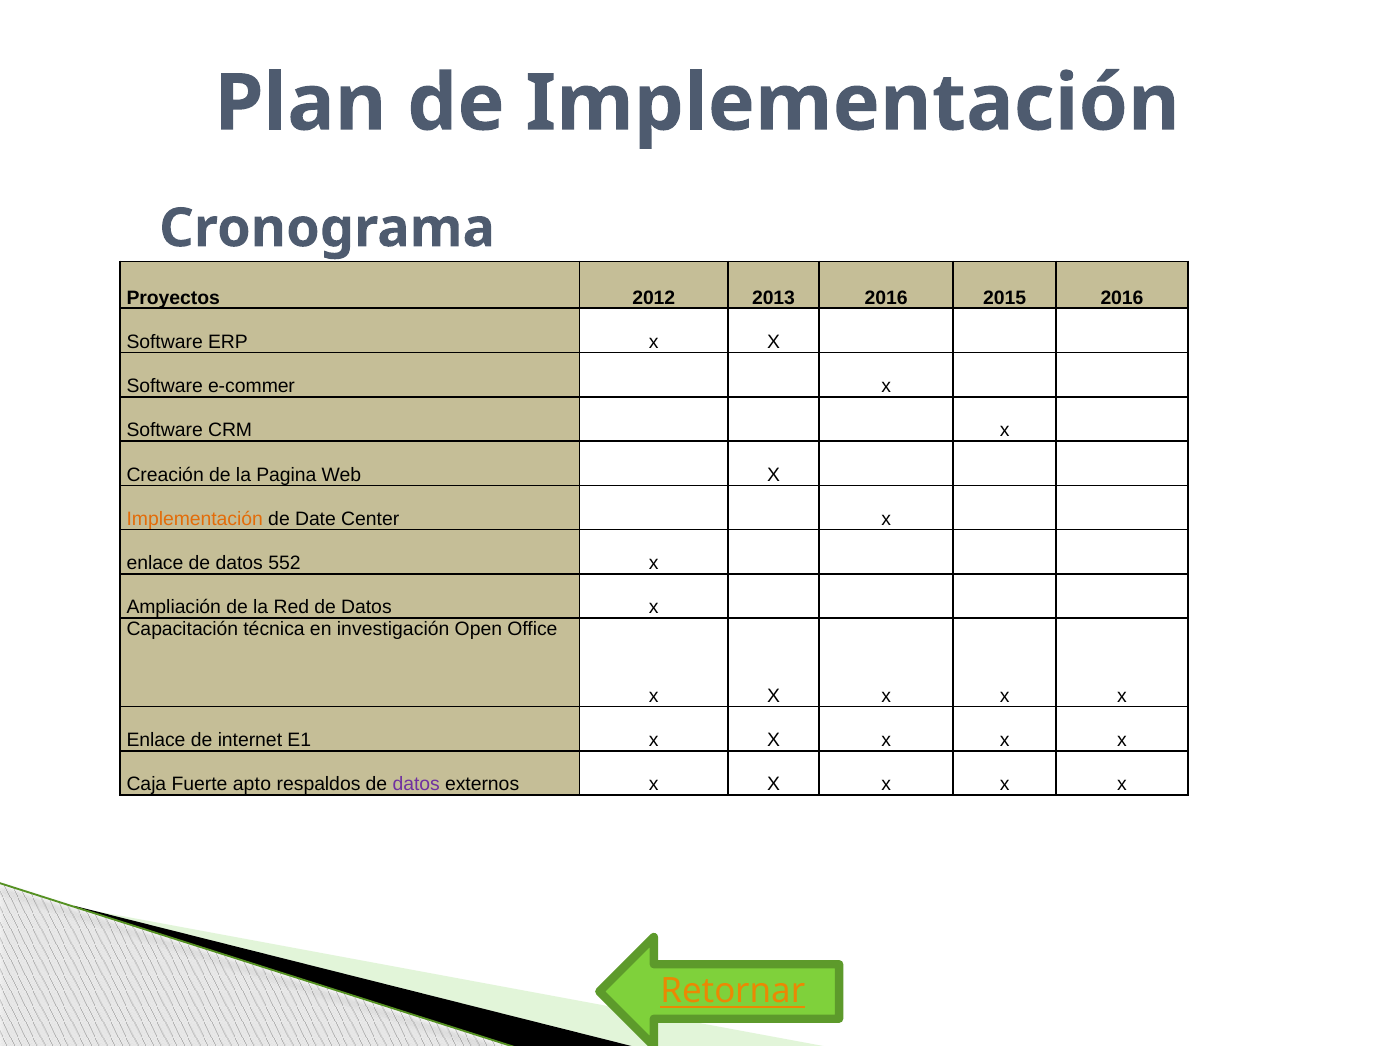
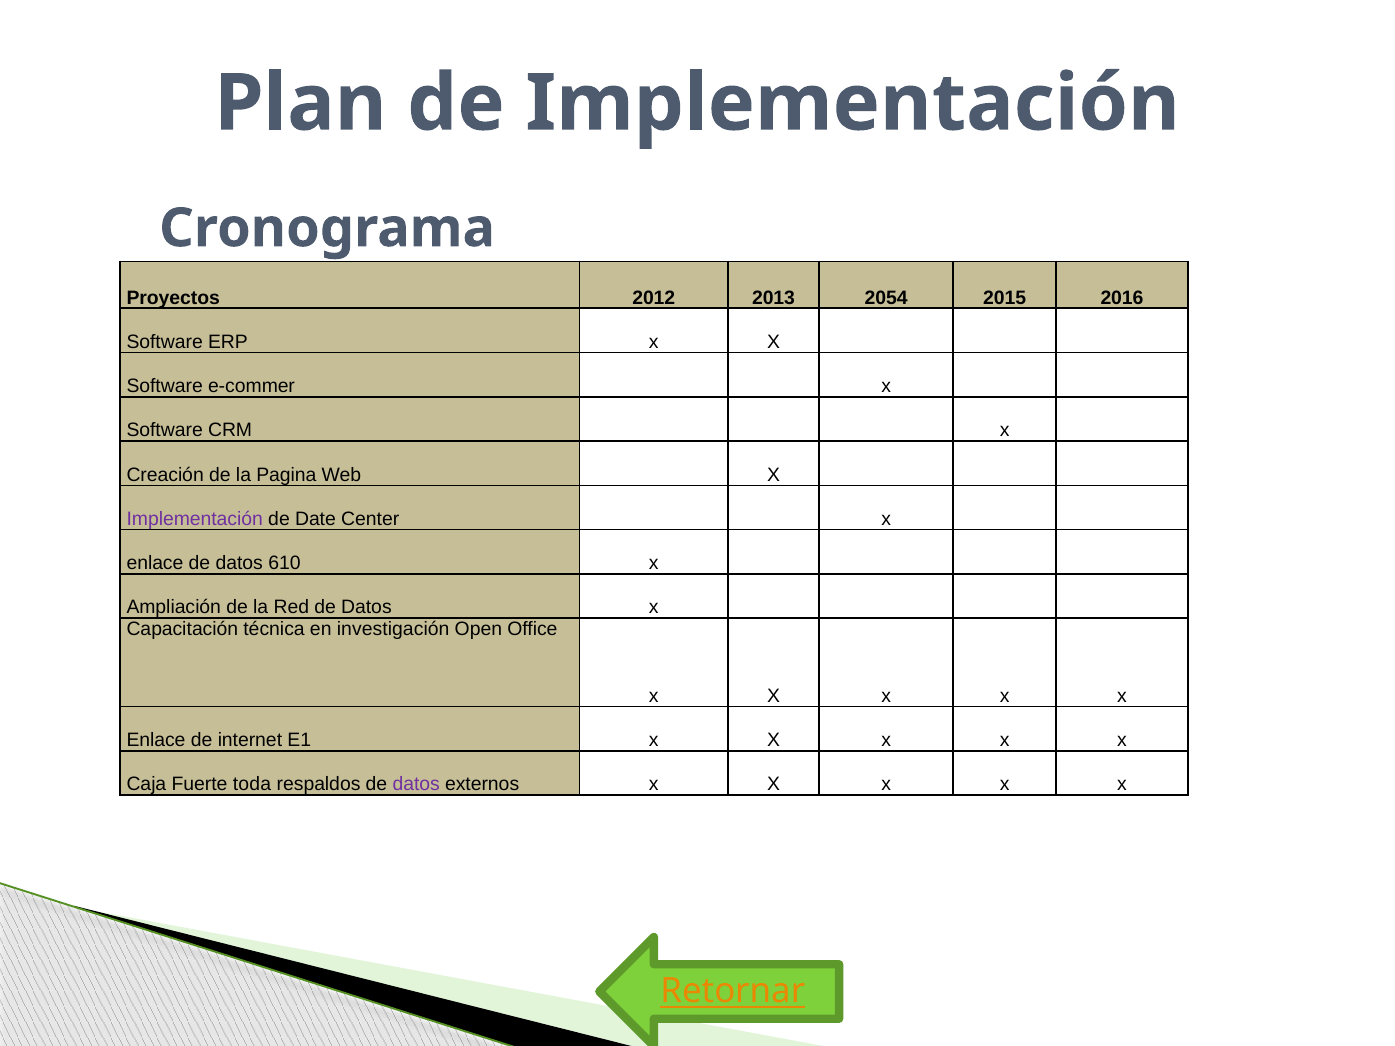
2013 2016: 2016 -> 2054 (886, 298)
Implementación colour: orange -> purple (195, 519)
552: 552 -> 610 (284, 563)
apto: apto -> toda (252, 785)
